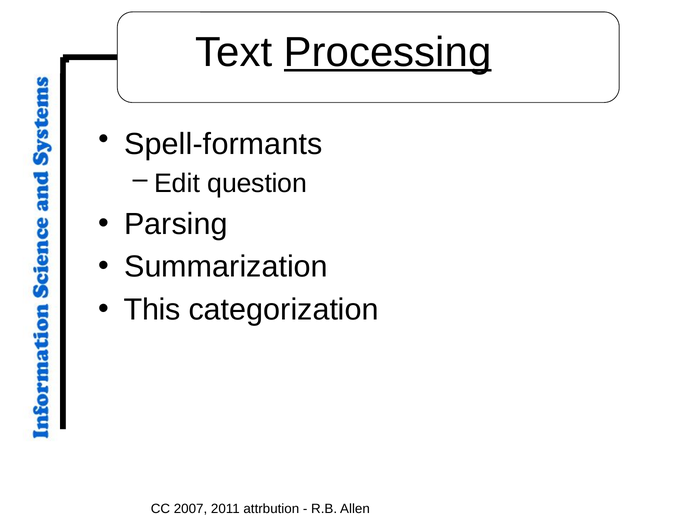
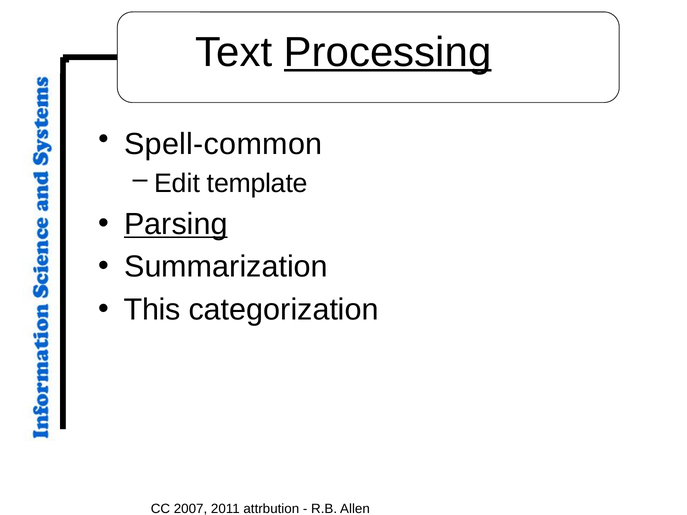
Spell-formants: Spell-formants -> Spell-common (223, 144)
question: question -> template (257, 184)
Parsing underline: none -> present (176, 224)
